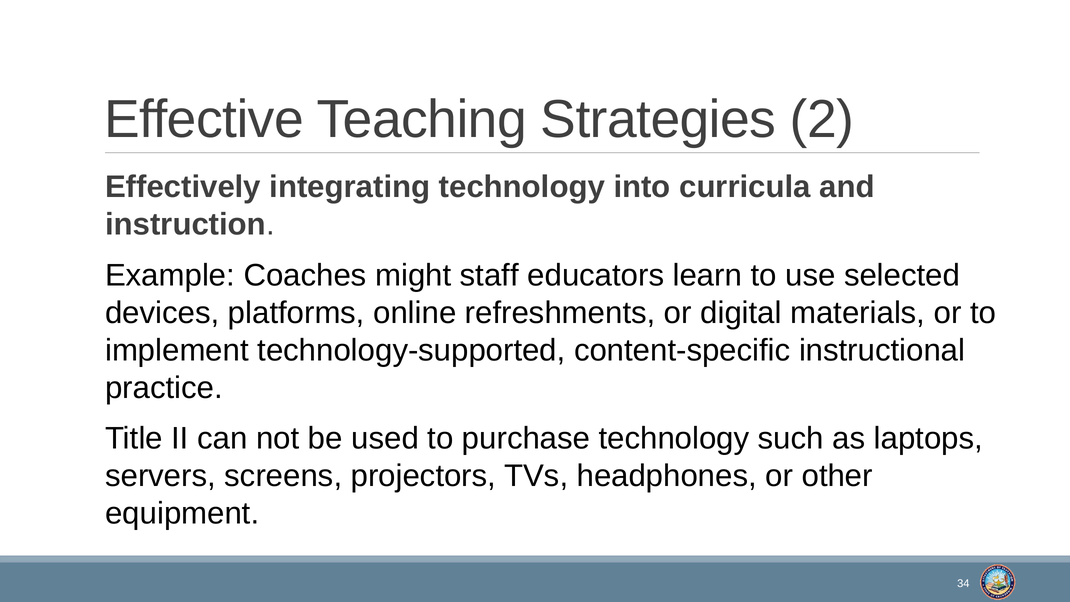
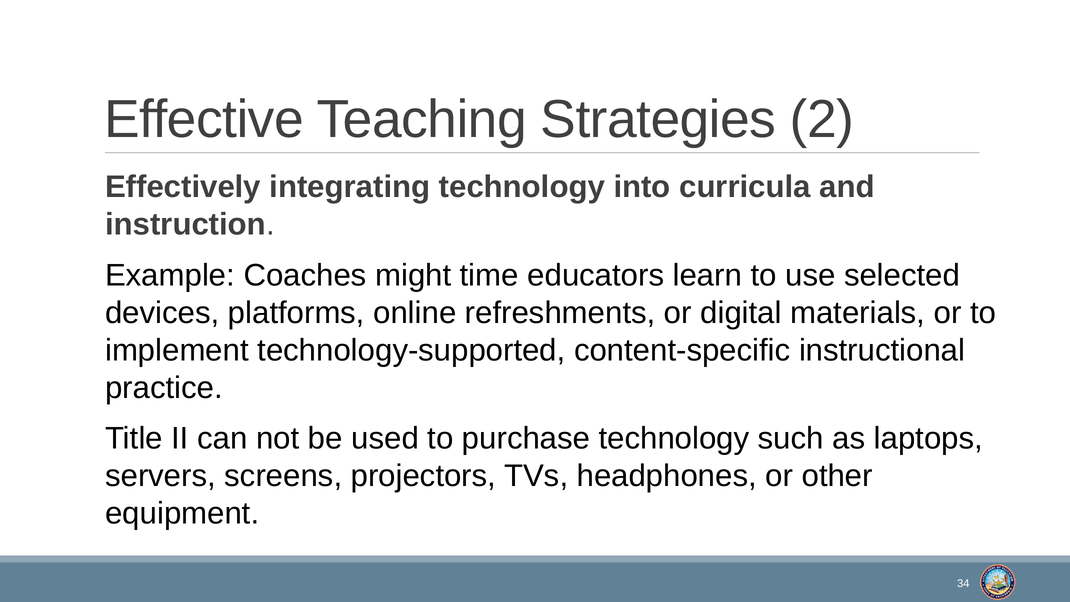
staff: staff -> time (489, 275)
